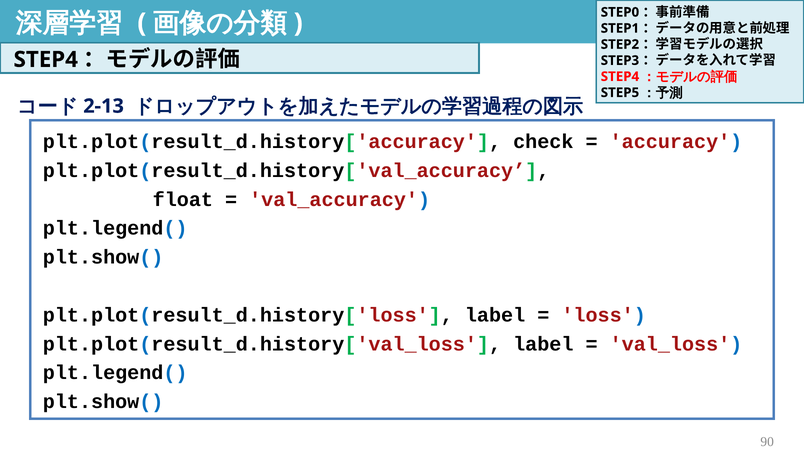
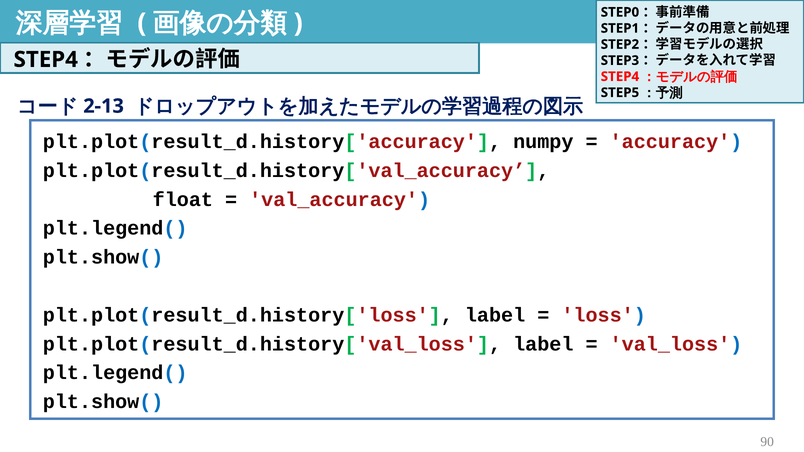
check: check -> numpy (543, 142)
